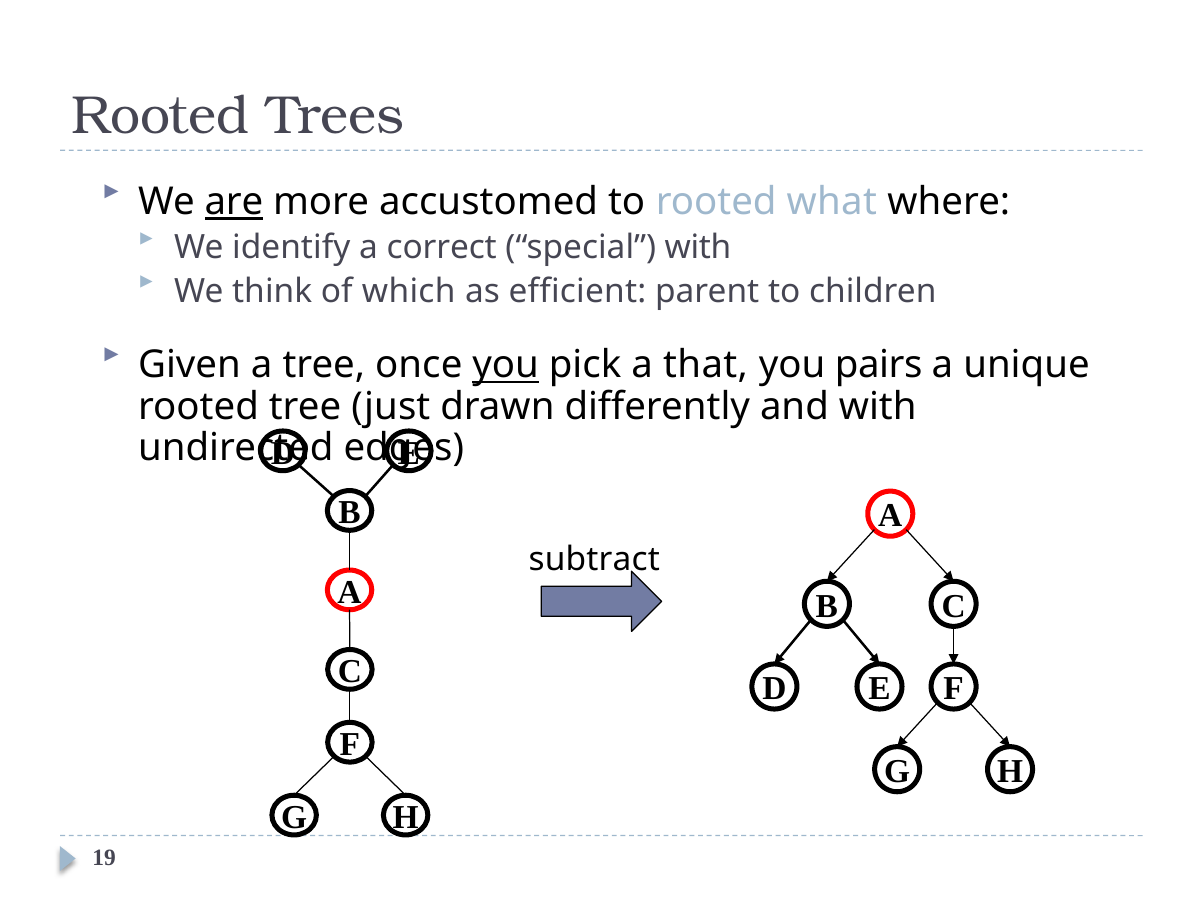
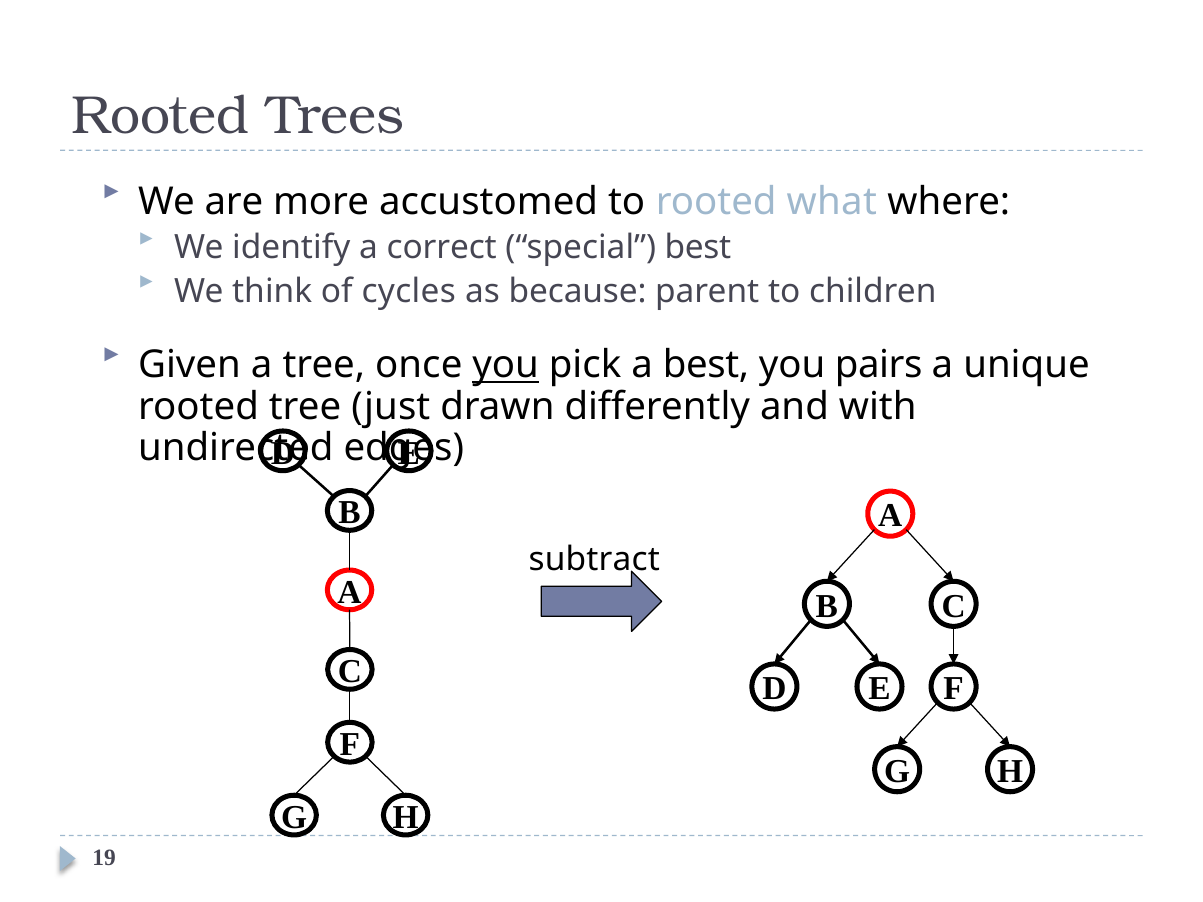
are underline: present -> none (234, 202)
special with: with -> best (698, 248)
which: which -> cycles (409, 291)
efficient: efficient -> because (578, 291)
a that: that -> best (706, 365)
